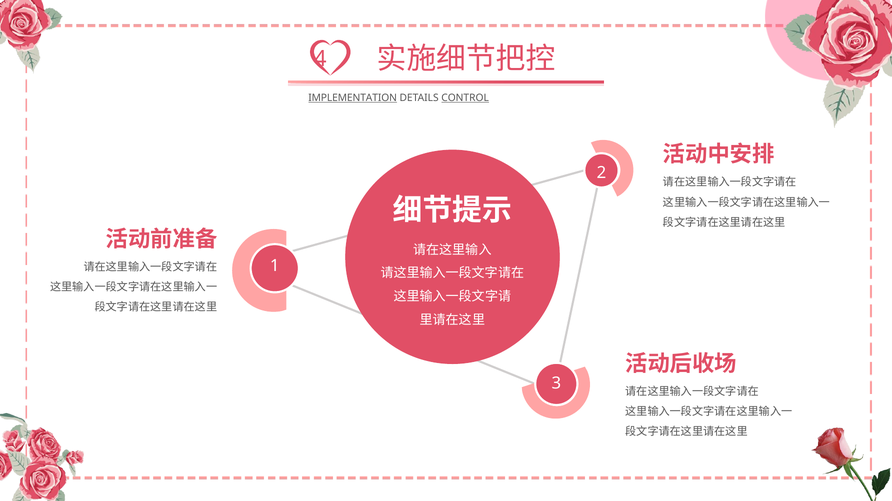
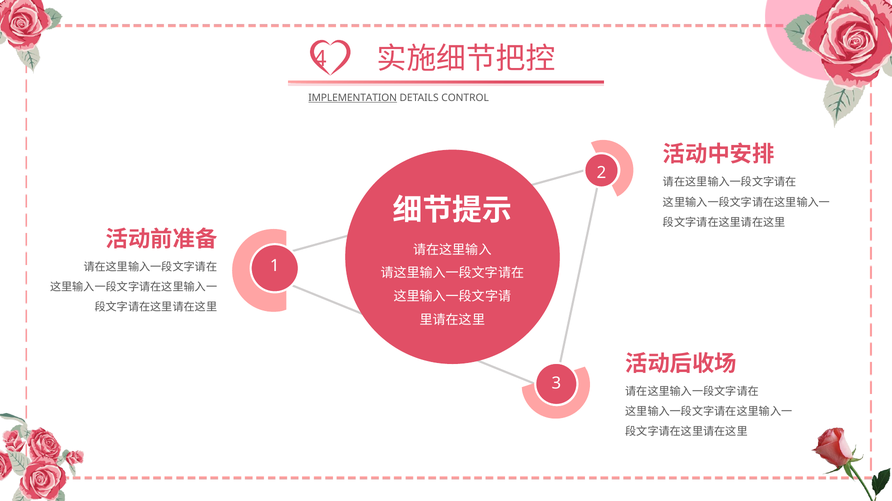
CONTROL underline: present -> none (465, 98)
